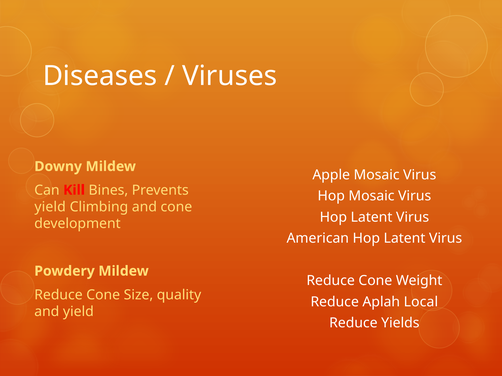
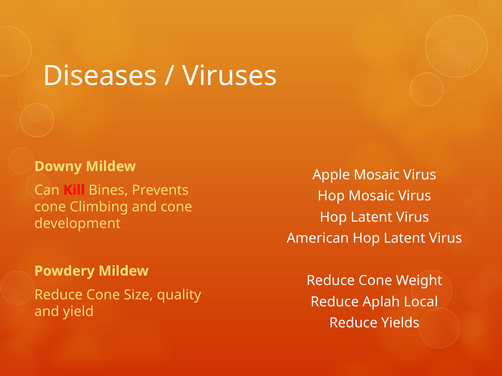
yield: yield -> cone (50, 207)
